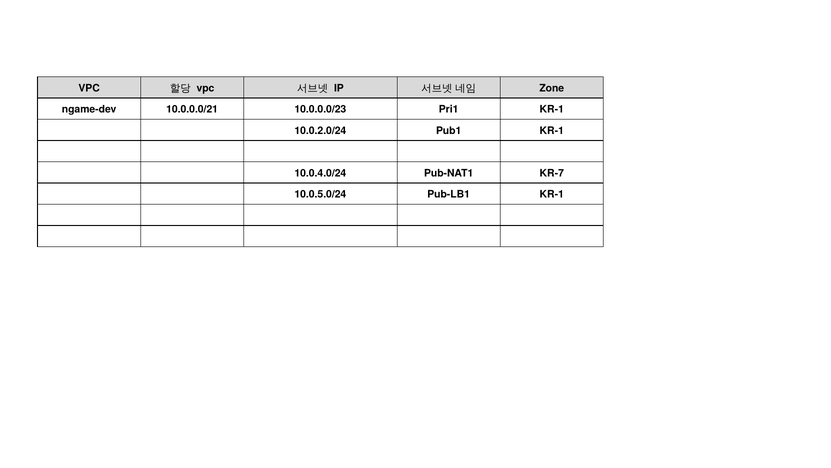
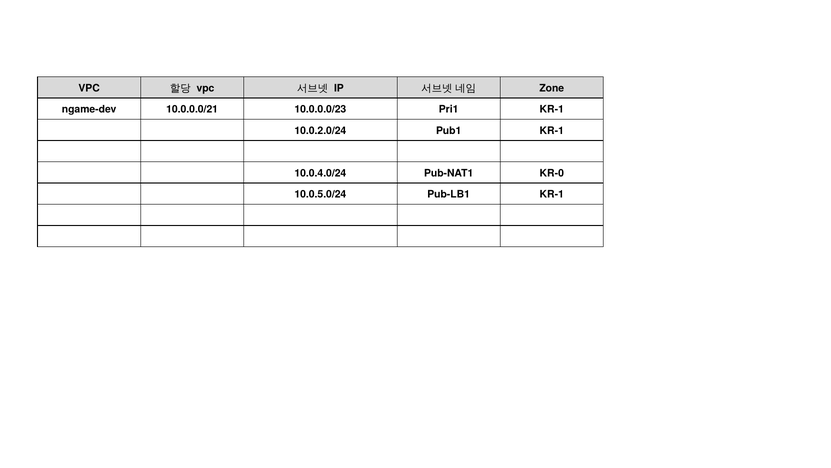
KR-7: KR-7 -> KR-0 (552, 173)
